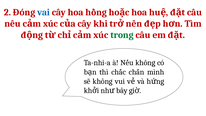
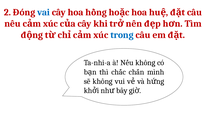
trong colour: green -> blue (122, 35)
